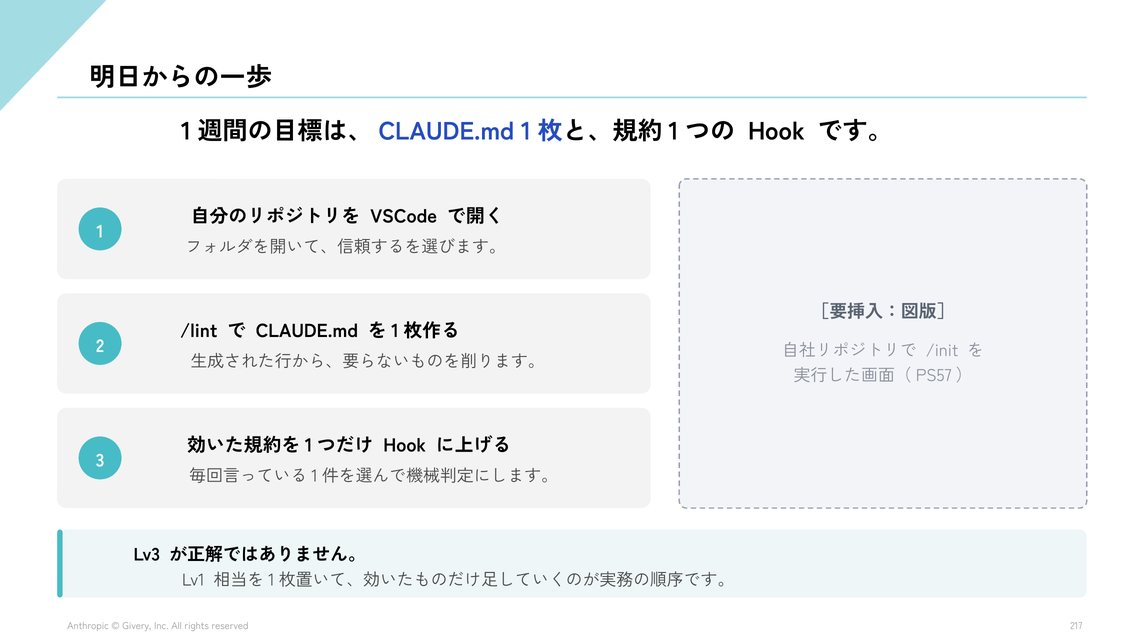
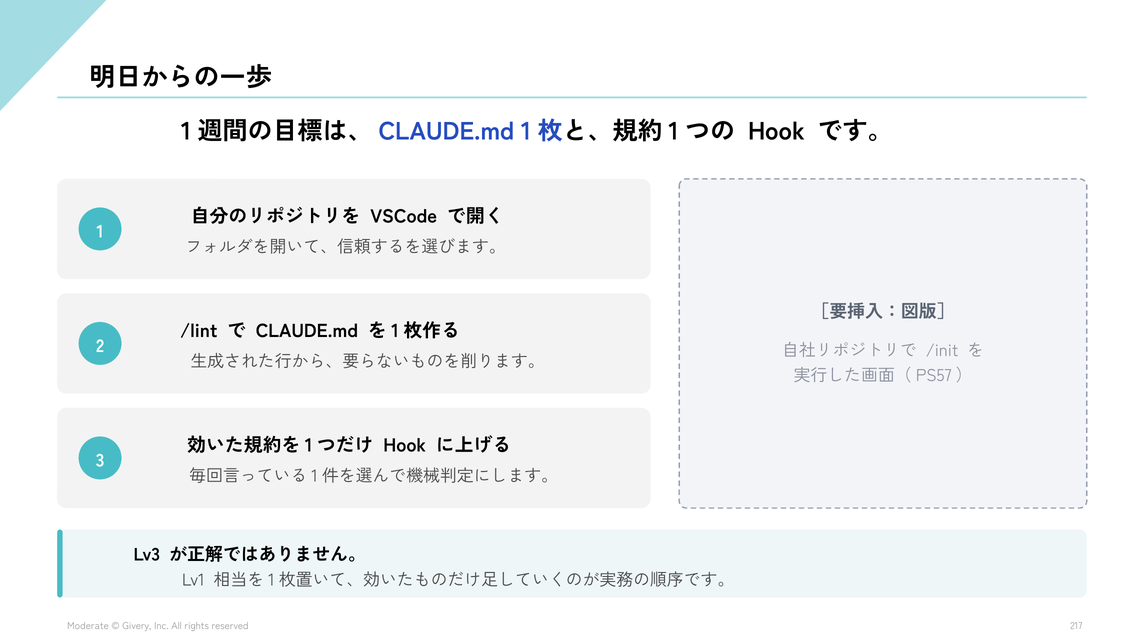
Anthropic: Anthropic -> Moderate (88, 626)
